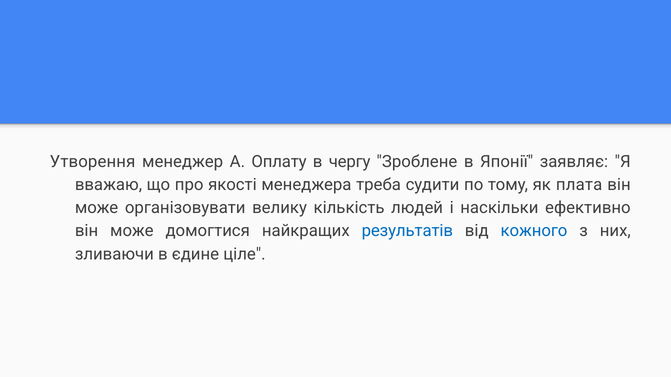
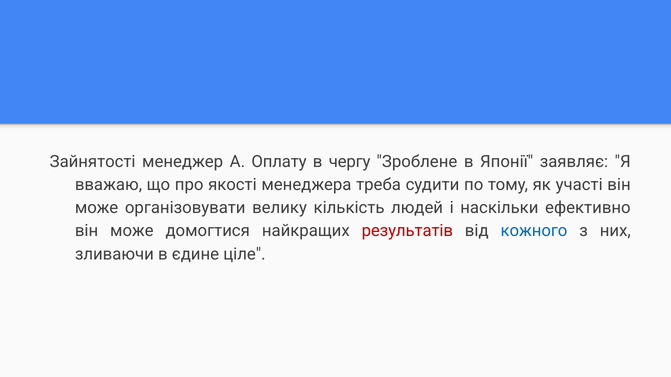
Утворення: Утворення -> Зайнятості (93, 162)
плата: плата -> участі (579, 185)
результатів colour: blue -> red (407, 231)
